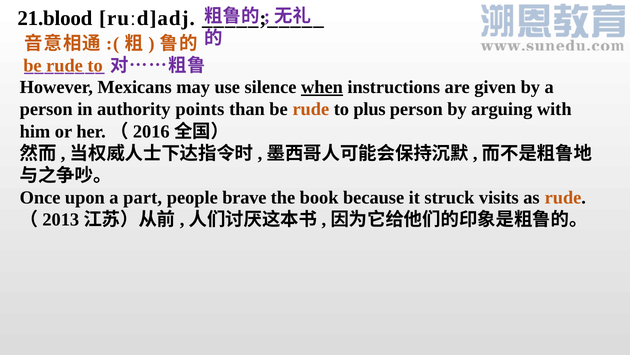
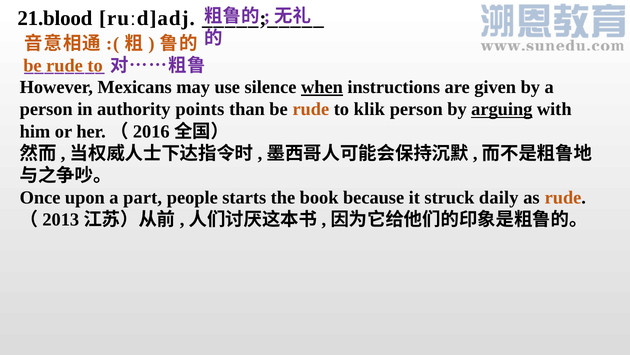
plus: plus -> klik (369, 109)
arguing underline: none -> present (502, 109)
brave: brave -> starts (244, 197)
visits: visits -> daily (499, 197)
